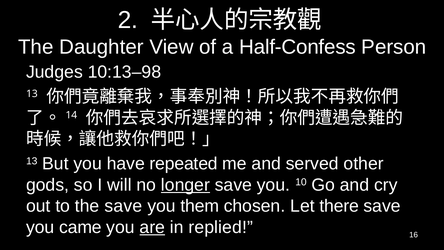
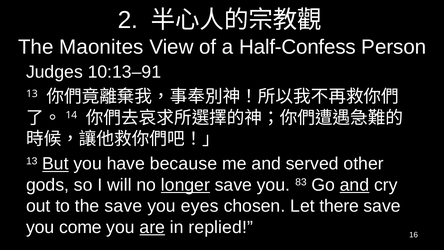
Daughter: Daughter -> Maonites (101, 47)
10:13–98: 10:13–98 -> 10:13–91 (124, 72)
But underline: none -> present (55, 164)
repeated: repeated -> because (183, 164)
10: 10 -> 83 (301, 182)
and underline: none -> present (354, 185)
them: them -> eyes (200, 206)
came: came -> come (80, 227)
